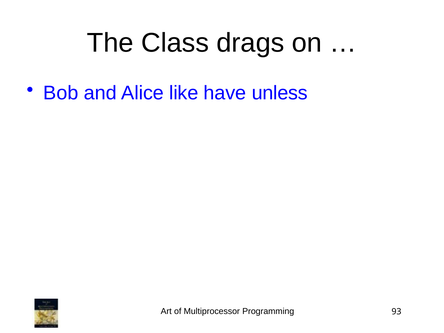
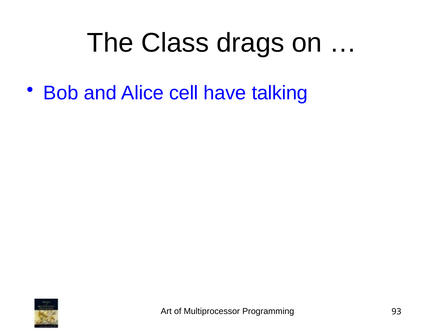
like: like -> cell (184, 93)
unless: unless -> talking (280, 93)
